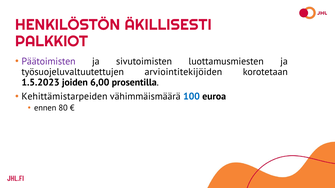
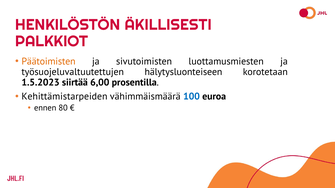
Päätoimisten colour: purple -> orange (49, 62)
arviointitekijöiden: arviointitekijöiden -> hälytysluonteiseen (183, 72)
joiden: joiden -> siirtää (75, 83)
